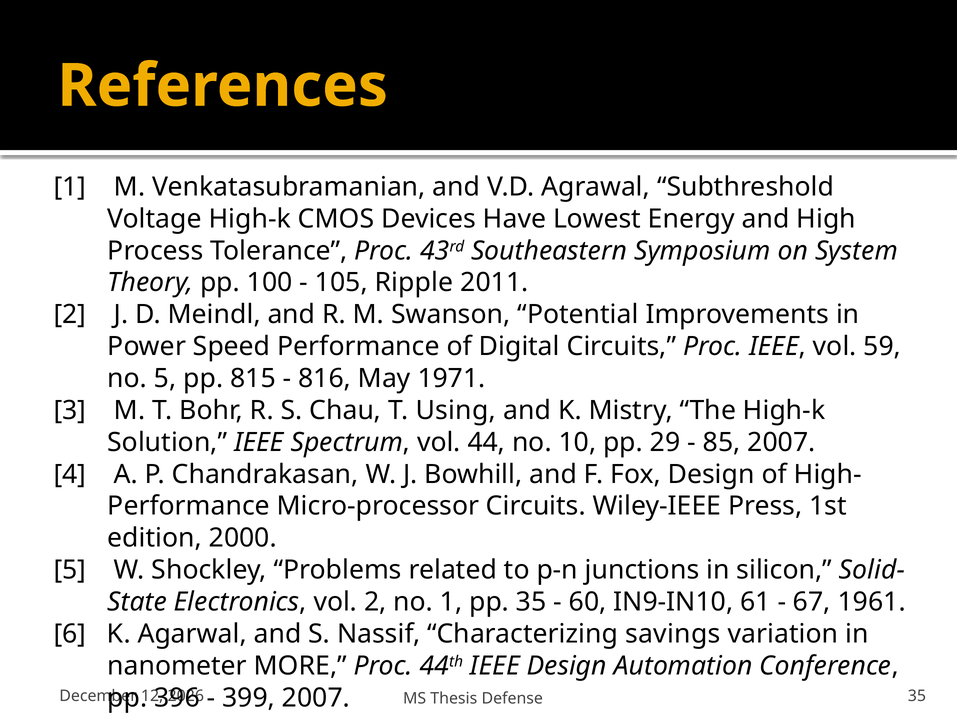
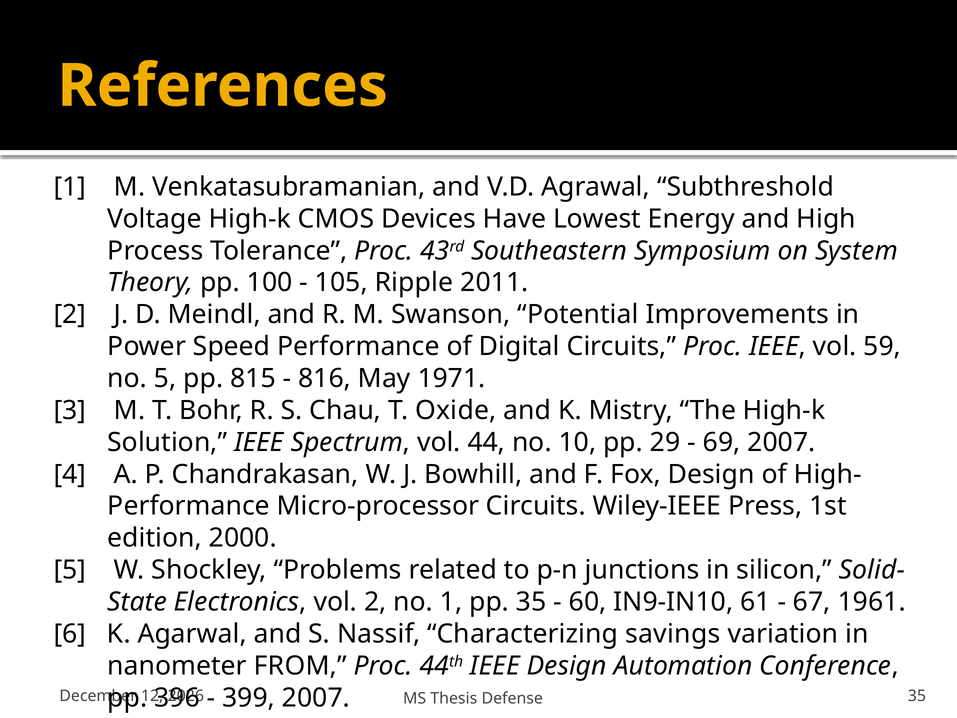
Using: Using -> Oxide (456, 410)
85: 85 -> 69 (722, 442)
MORE: MORE -> FROM (300, 666)
